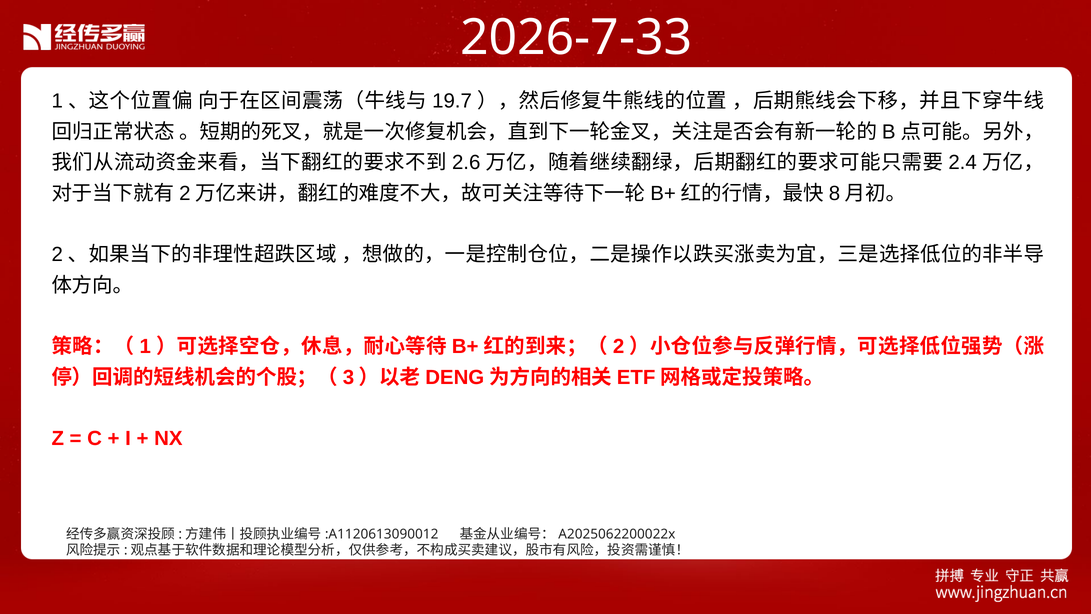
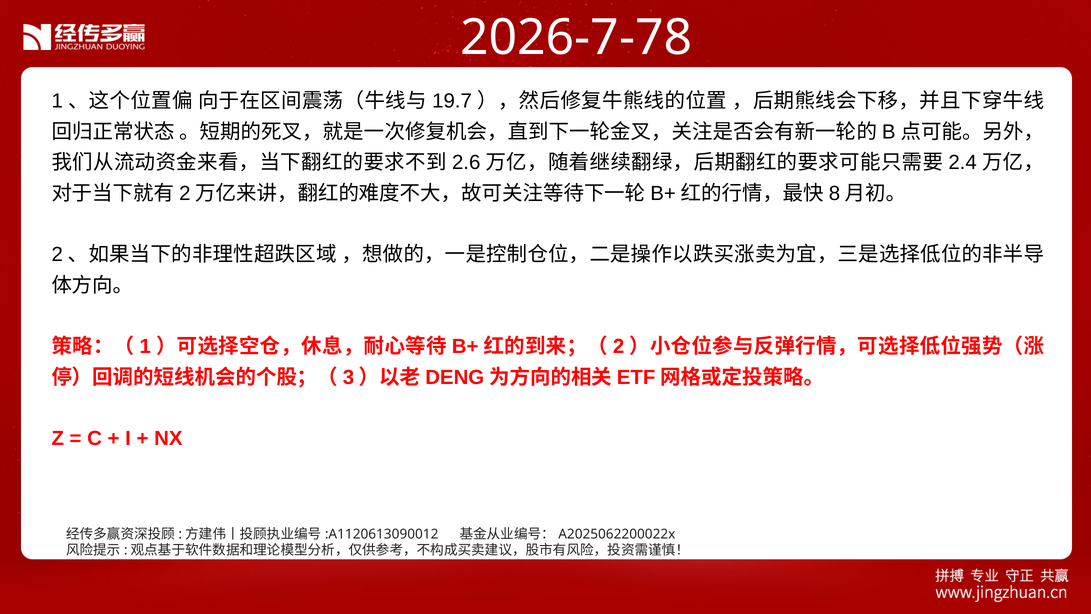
2026-7-33: 2026-7-33 -> 2026-7-78 (576, 37)
